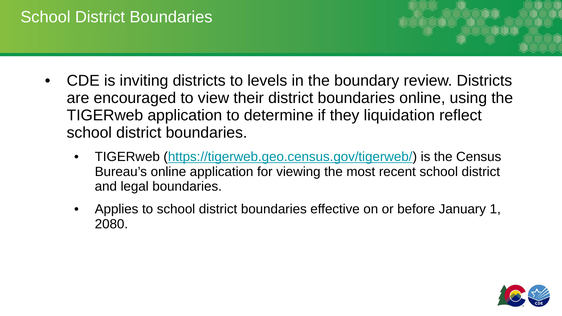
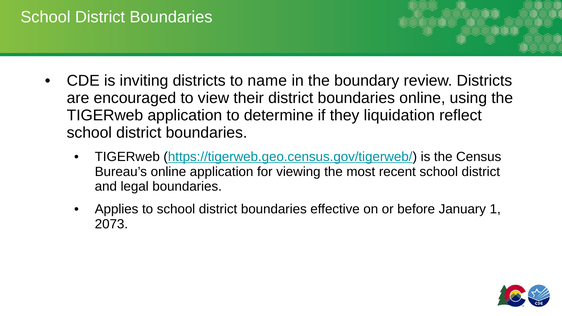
levels: levels -> name (267, 81)
2080: 2080 -> 2073 (111, 224)
